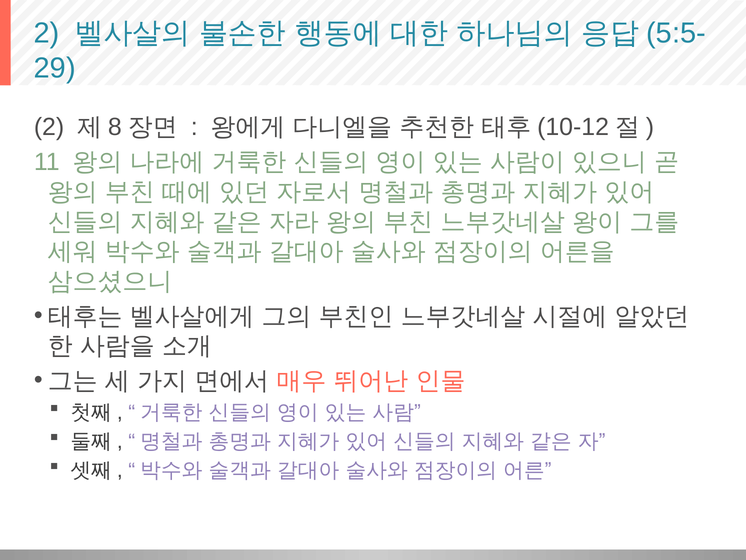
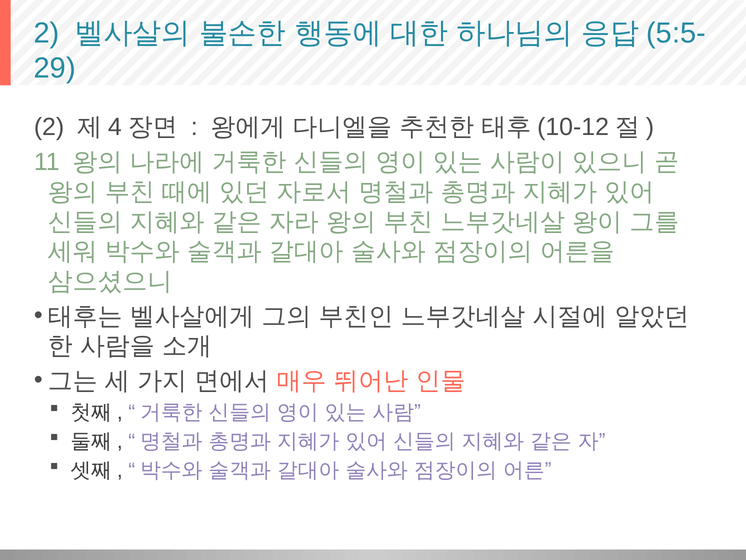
8: 8 -> 4 (115, 127)
